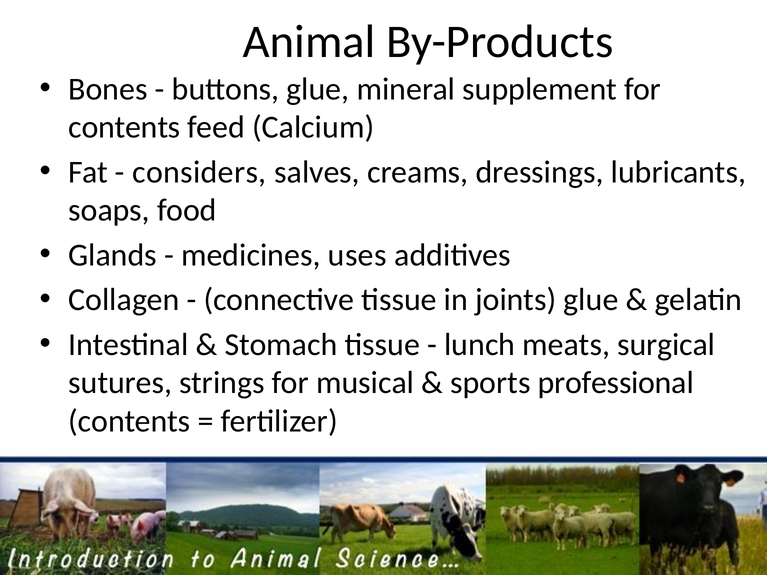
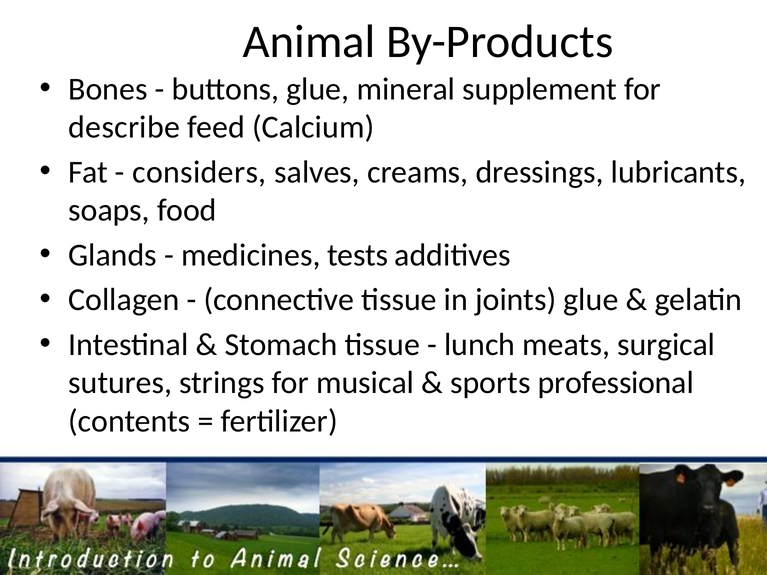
contents: contents -> describe (124, 127)
uses: uses -> tests (358, 255)
